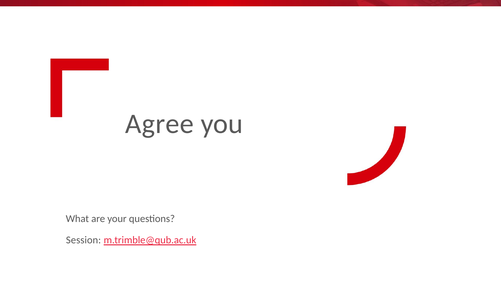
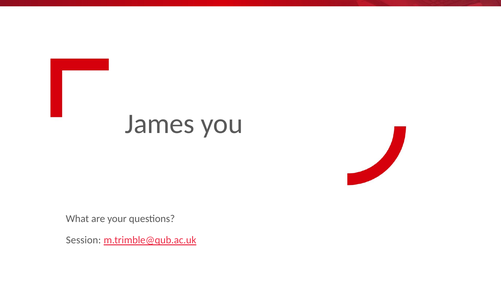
Agree: Agree -> James (160, 124)
